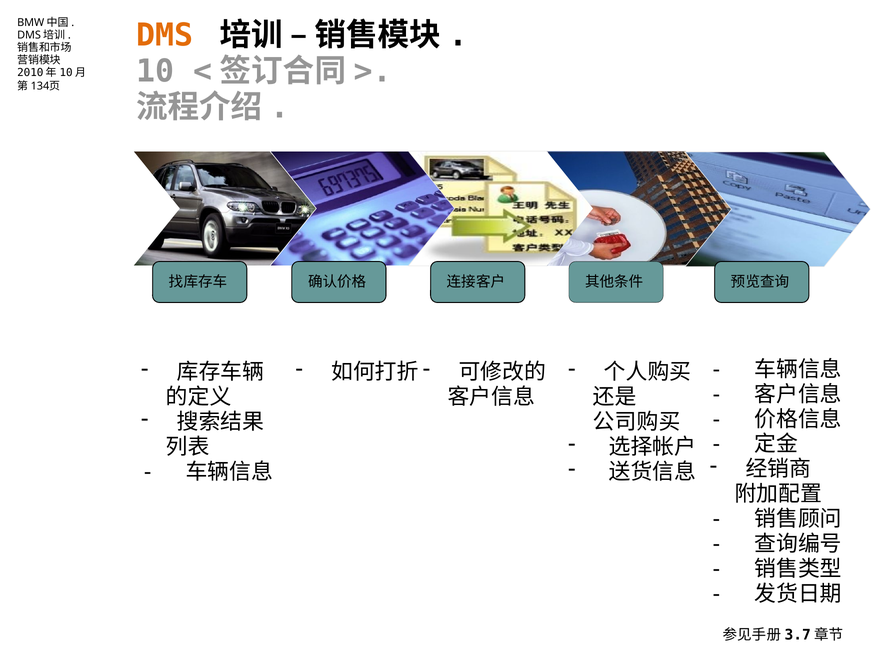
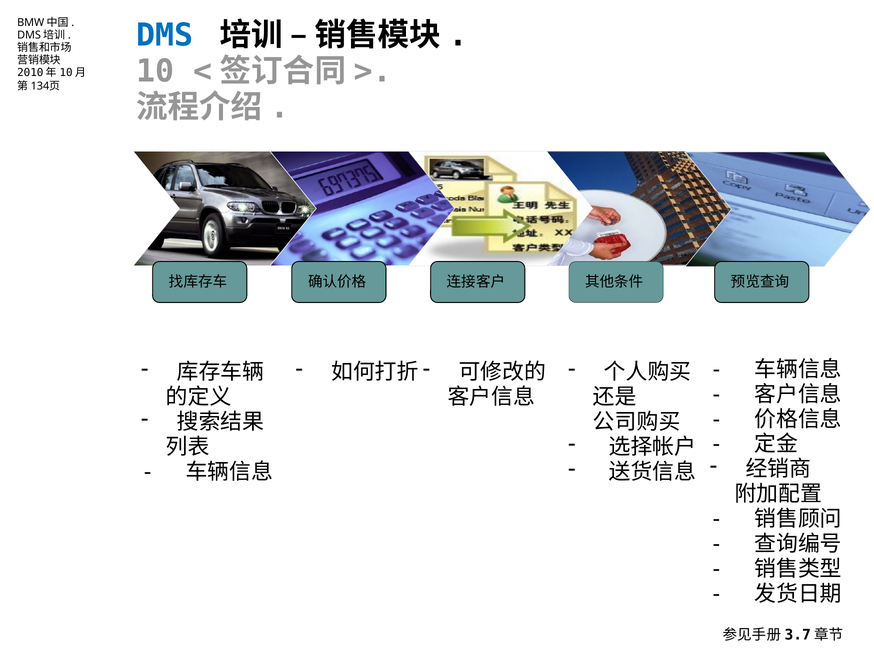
DMS colour: orange -> blue (165, 35)
